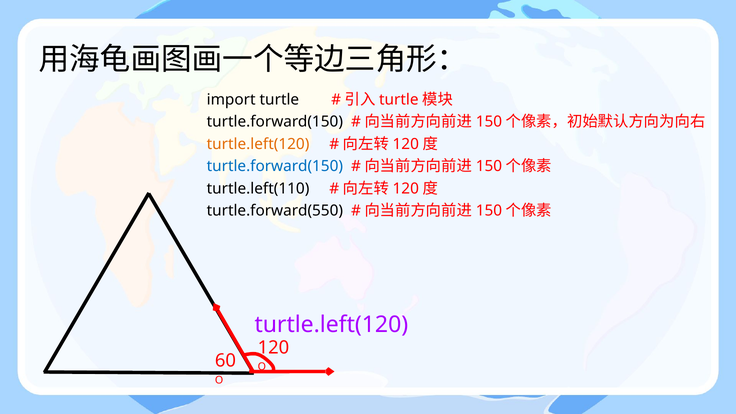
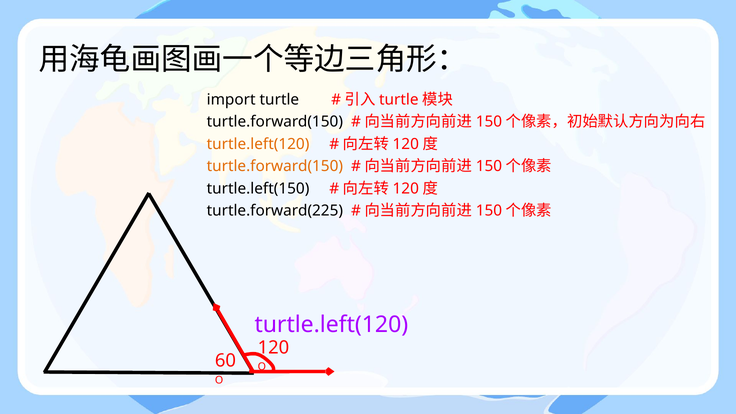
turtle.forward(150 colour: blue -> orange (275, 166)
turtle.left(110: turtle.left(110 -> turtle.left(150 (258, 189)
turtle.forward(550: turtle.forward(550 -> turtle.forward(225 (275, 211)
